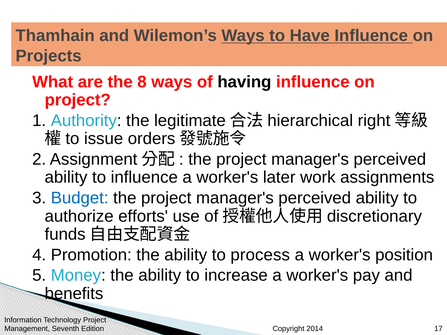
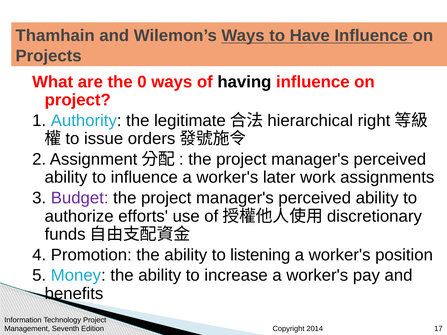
8: 8 -> 0 (142, 82)
Budget colour: blue -> purple (80, 198)
process: process -> listening (260, 255)
